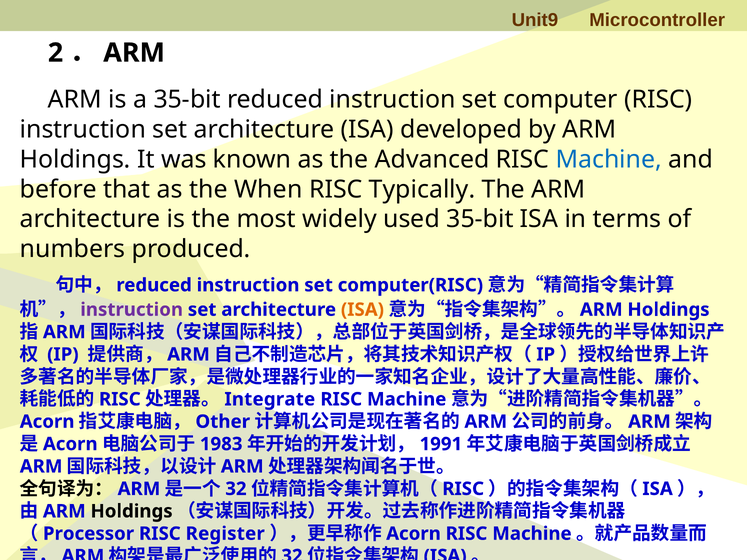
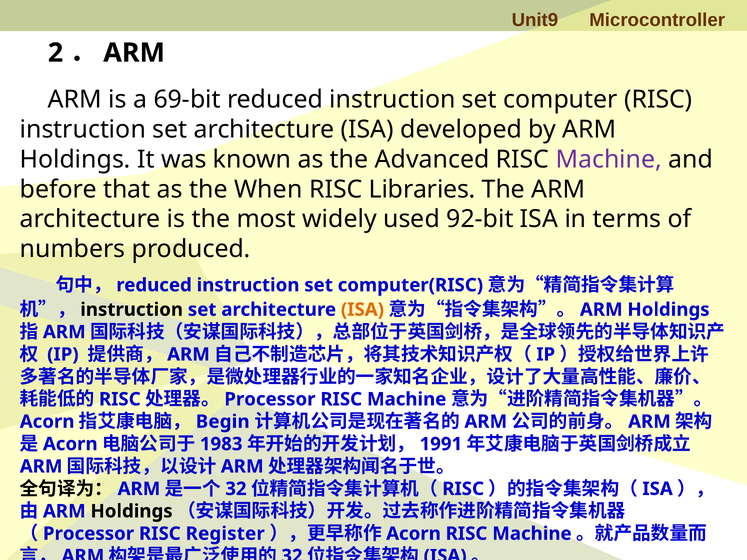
a 35-bit: 35-bit -> 69-bit (187, 99)
Machine colour: blue -> purple (609, 160)
Typically: Typically -> Libraries (422, 189)
used 35-bit: 35-bit -> 92-bit (480, 219)
instruction colour: purple -> black (132, 310)
Integrate: Integrate -> Processor (270, 399)
Other: Other -> Begin (223, 422)
